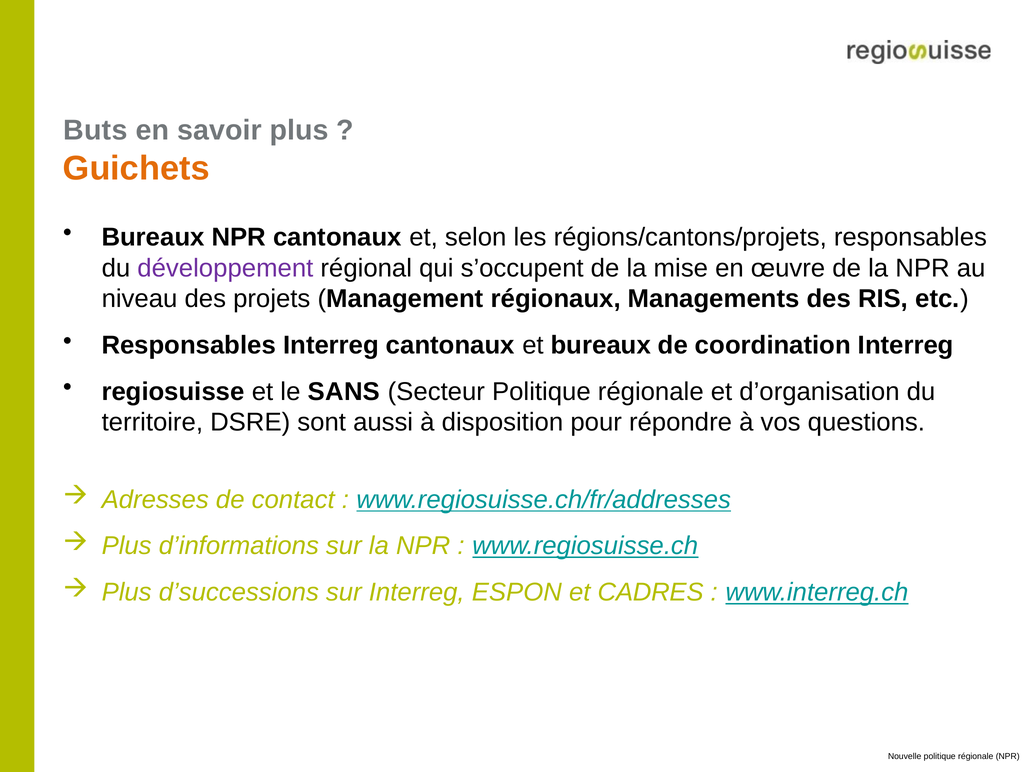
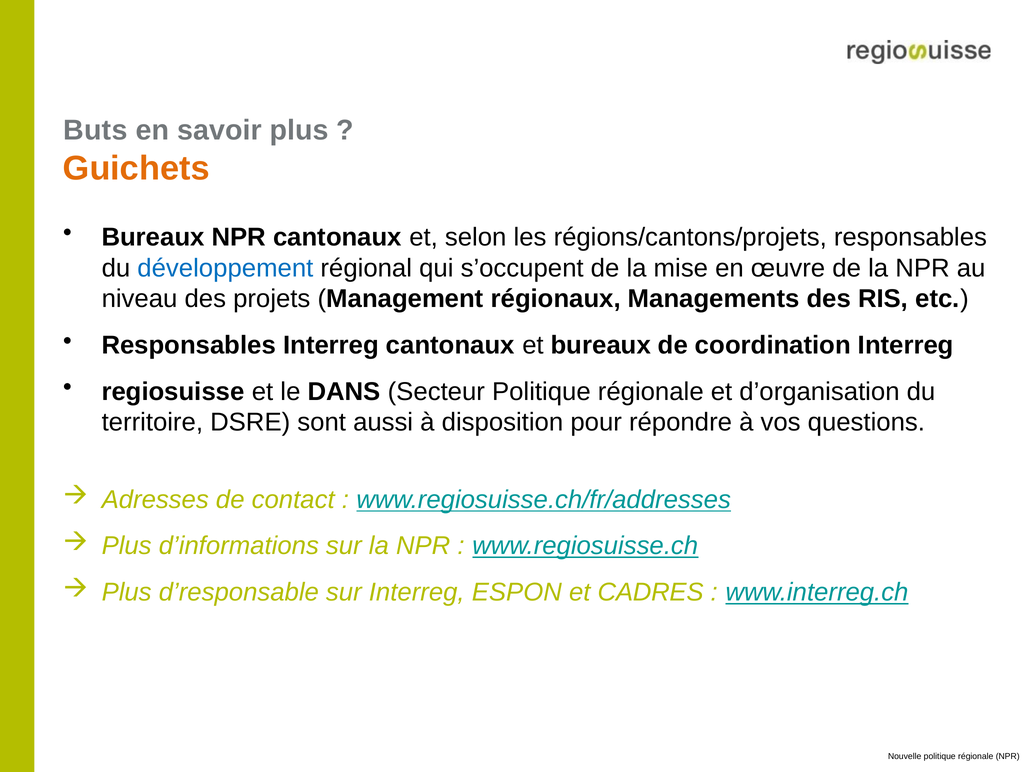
développement colour: purple -> blue (225, 268)
SANS: SANS -> DANS (344, 392)
d’successions: d’successions -> d’responsable (239, 593)
